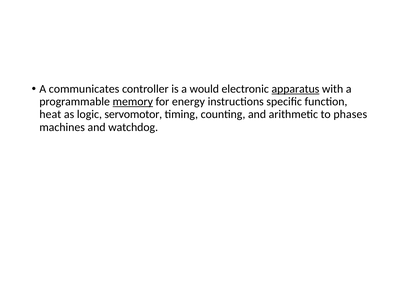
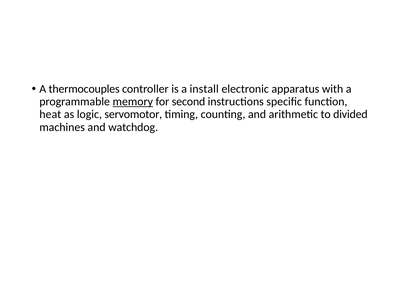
communicates: communicates -> thermocouples (84, 89)
would: would -> install (204, 89)
apparatus underline: present -> none (295, 89)
energy: energy -> second (189, 102)
phases: phases -> divided (350, 114)
